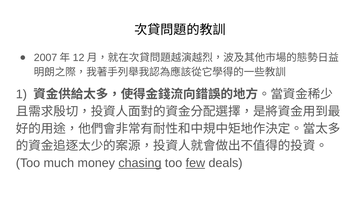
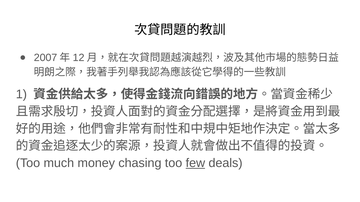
chasing underline: present -> none (140, 163)
